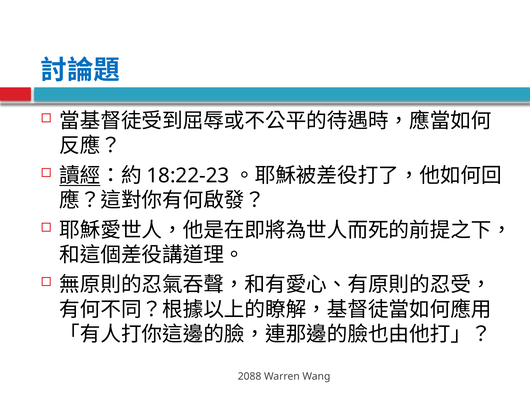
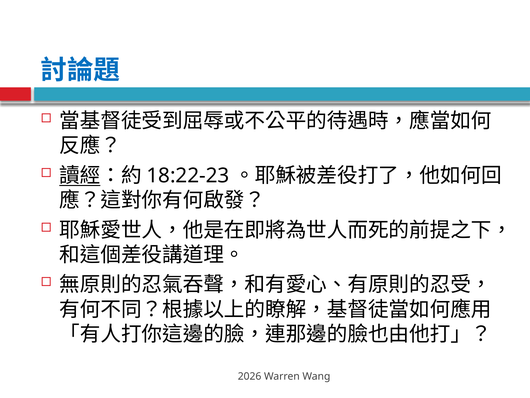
2088: 2088 -> 2026 (250, 376)
